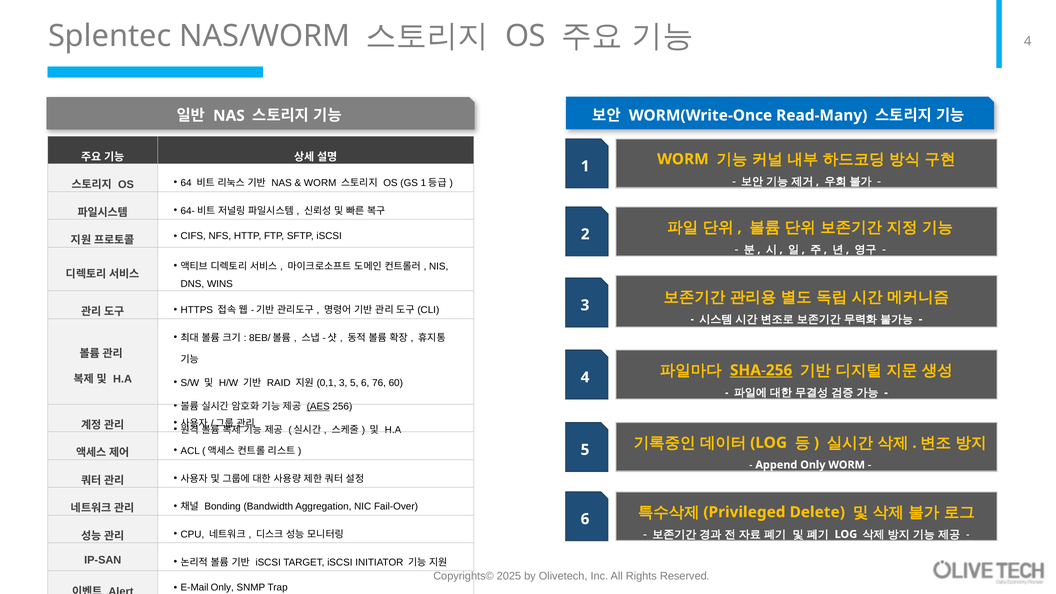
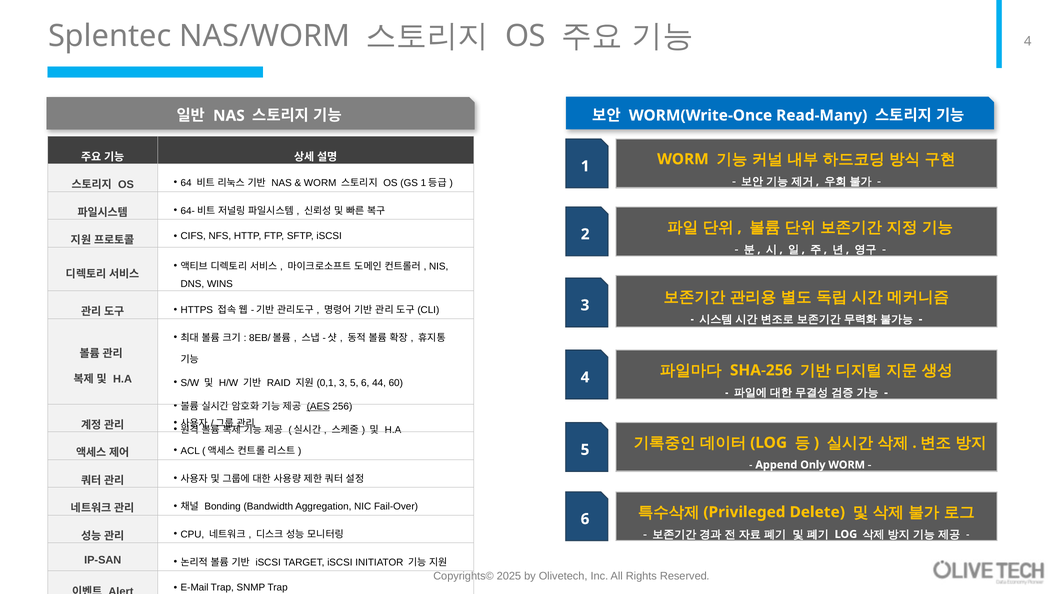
SHA-256 underline: present -> none (761, 370)
76: 76 -> 44 (379, 383)
E-Mail Only: Only -> Trap (222, 588)
